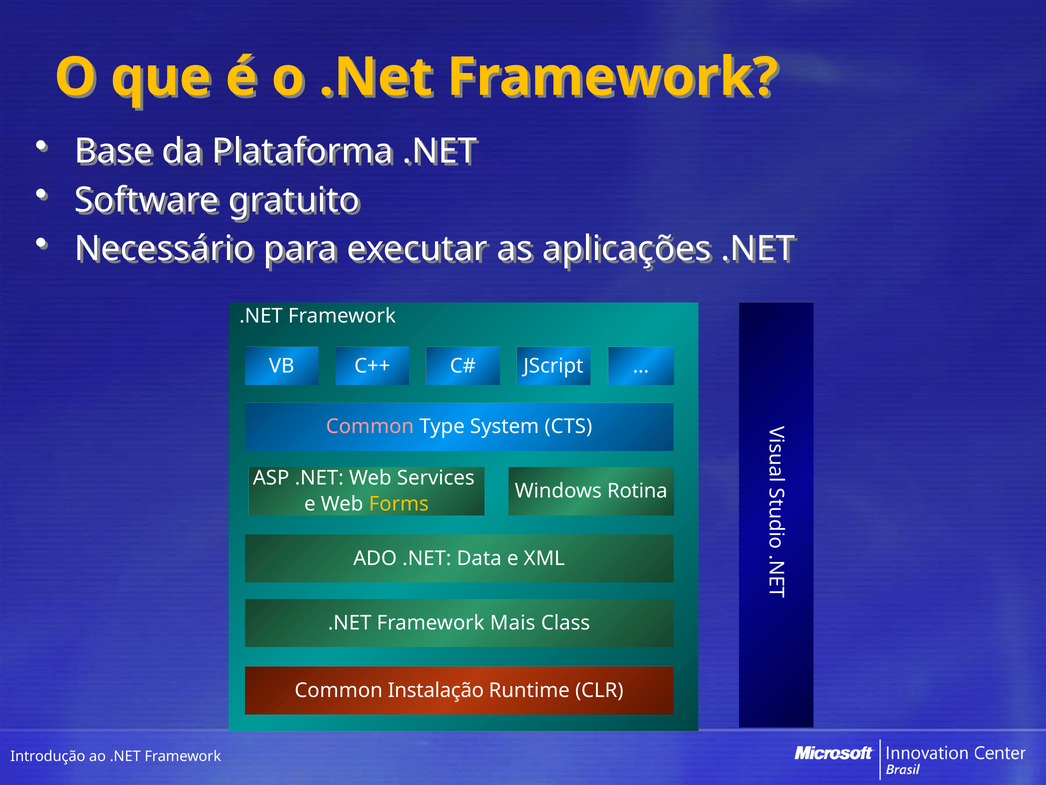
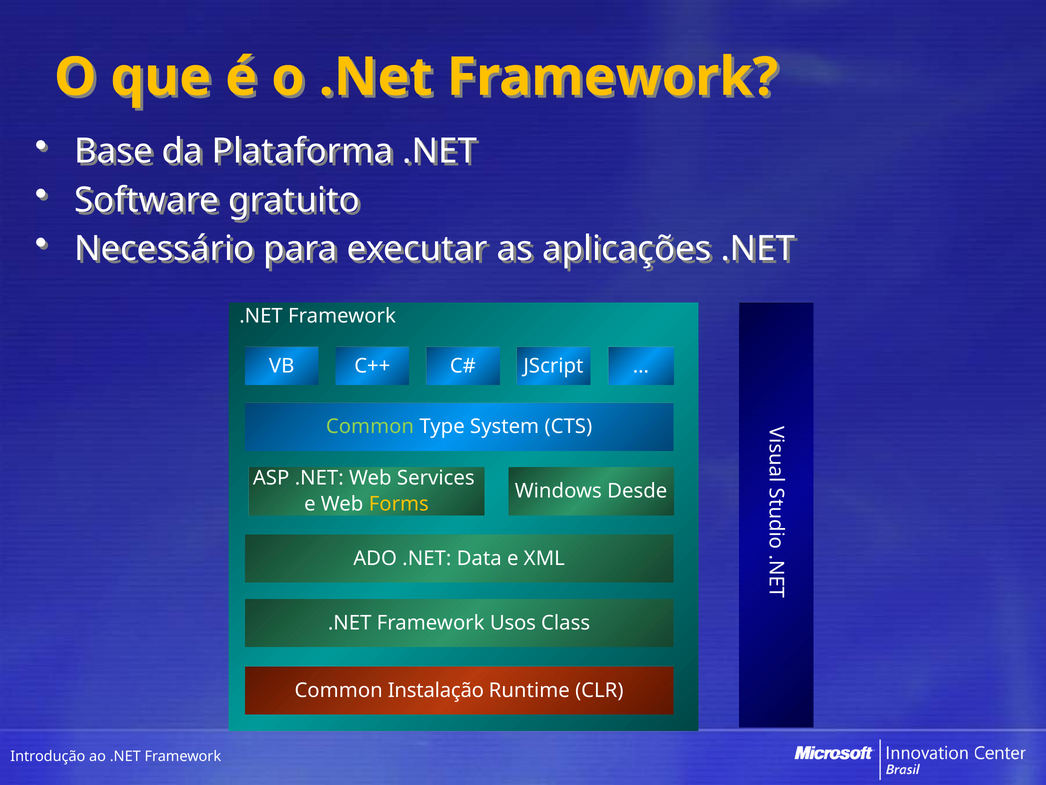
Common colour: pink -> light green (370, 426)
Rotina: Rotina -> Desde (637, 491)
Mais: Mais -> Usos (513, 623)
